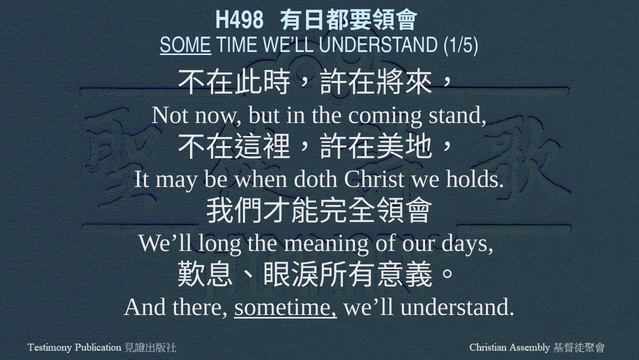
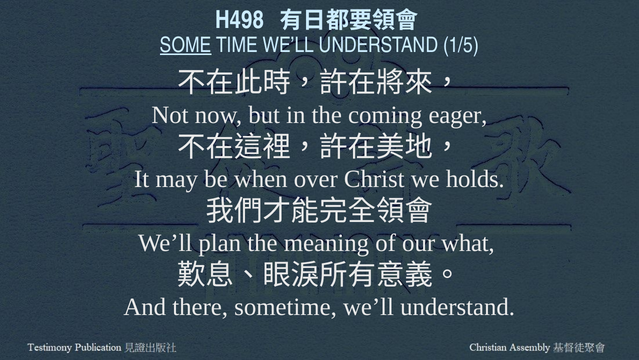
stand: stand -> eager (458, 115)
doth: doth -> over (316, 179)
long: long -> plan (220, 243)
days: days -> what (468, 243)
sometime underline: present -> none (286, 306)
